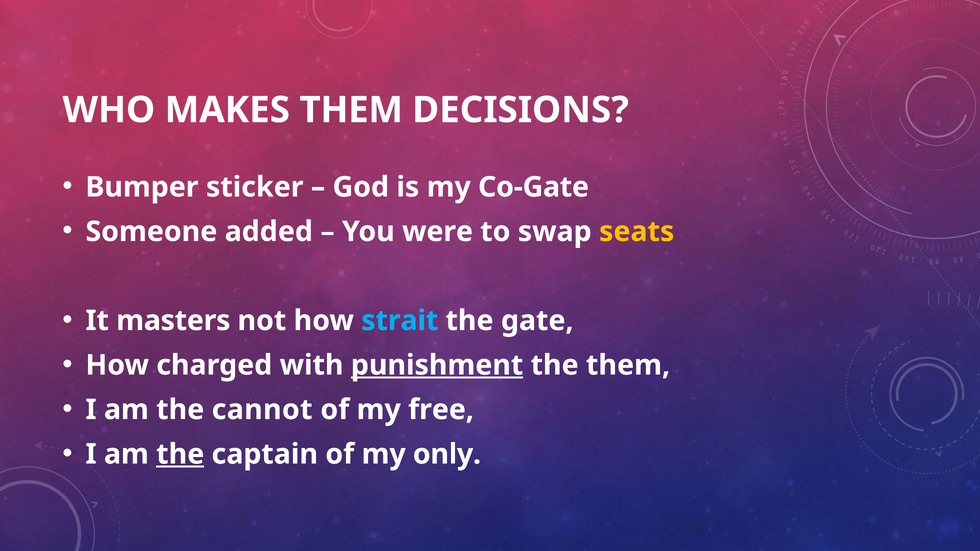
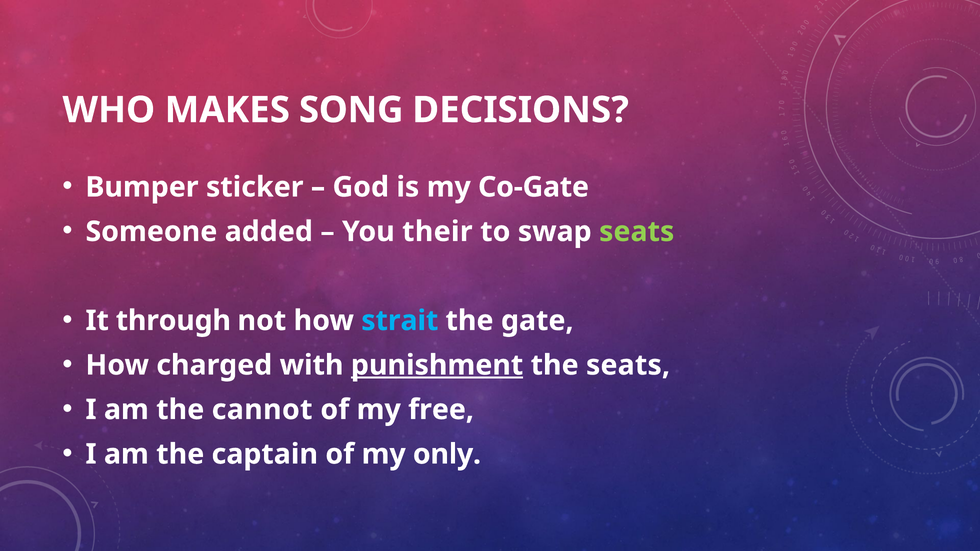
MAKES THEM: THEM -> SONG (351, 110)
were: were -> their (437, 232)
seats colour: yellow -> light green (637, 232)
masters: masters -> through (173, 321)
the them: them -> seats (628, 365)
the underline: present -> none (180, 454)
